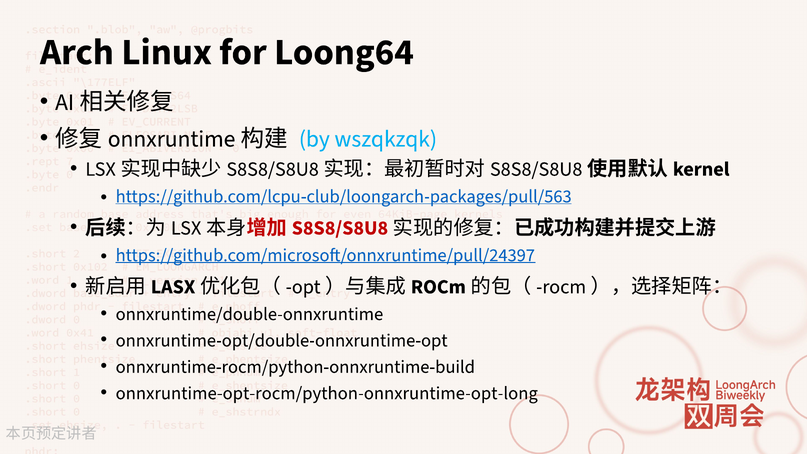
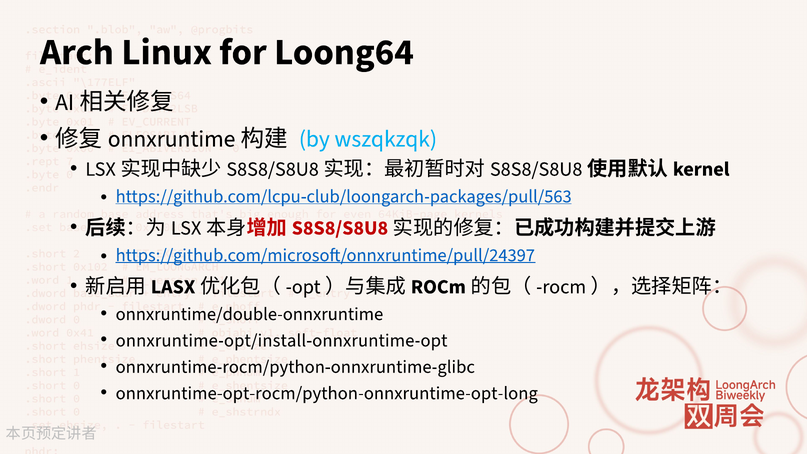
onnxruntime-opt/double-onnxruntime-opt: onnxruntime-opt/double-onnxruntime-opt -> onnxruntime-opt/install-onnxruntime-opt (282, 340)
onnxruntime-rocm/python-onnxruntime-build: onnxruntime-rocm/python-onnxruntime-build -> onnxruntime-rocm/python-onnxruntime-glibc (295, 367)
